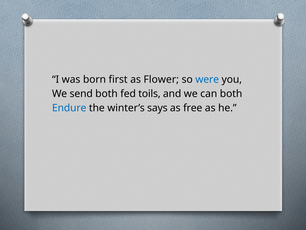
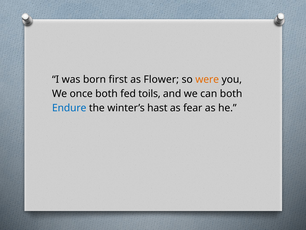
were colour: blue -> orange (207, 79)
send: send -> once (81, 94)
says: says -> hast (157, 108)
free: free -> fear (193, 108)
